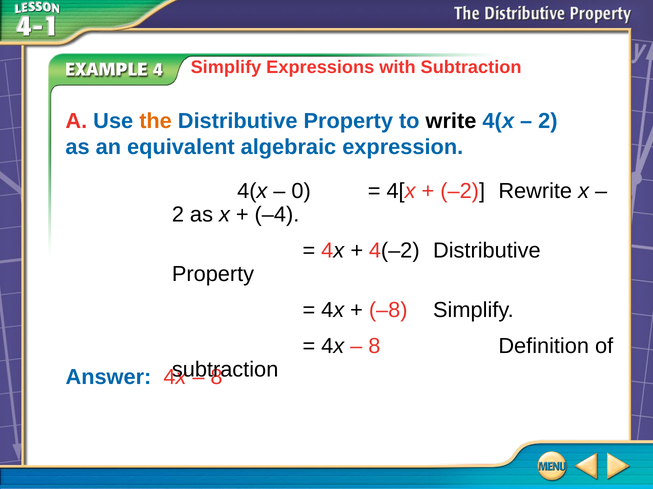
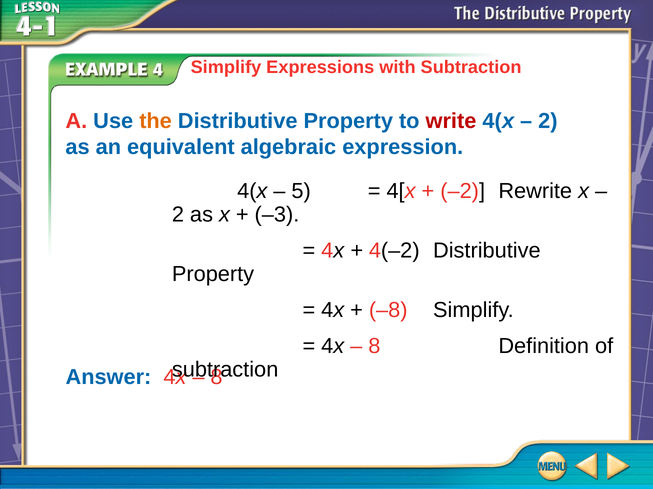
write colour: black -> red (451, 121)
0: 0 -> 5 (301, 191)
–4: –4 -> –3 (277, 215)
